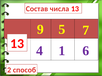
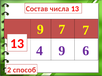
9 5: 5 -> 7 (62, 30)
4 1: 1 -> 9 (62, 51)
